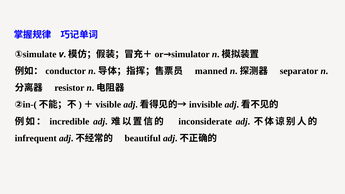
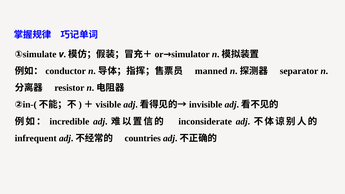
beautiful: beautiful -> countries (143, 138)
